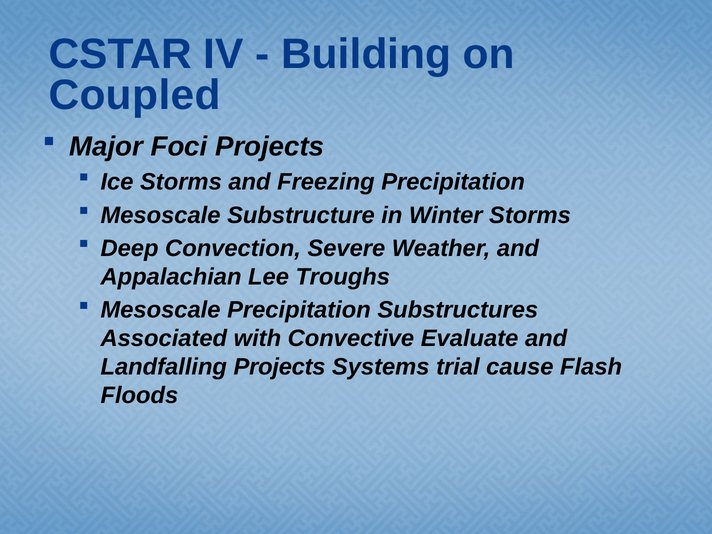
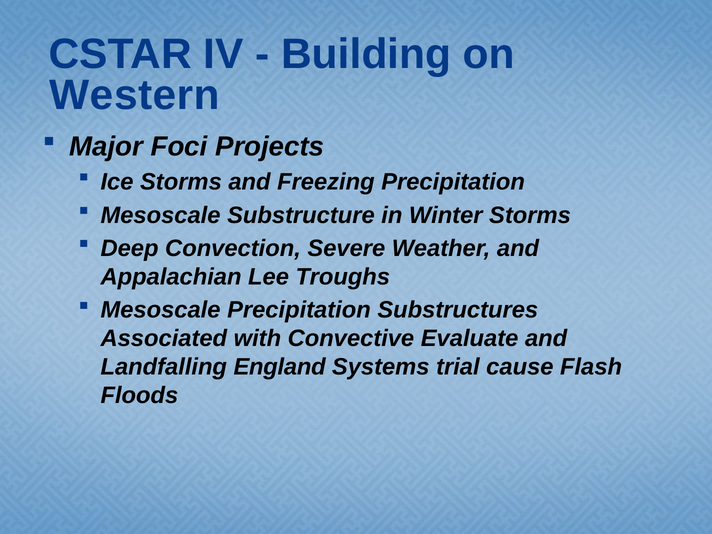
Coupled: Coupled -> Western (135, 95)
Landfalling Projects: Projects -> England (280, 367)
